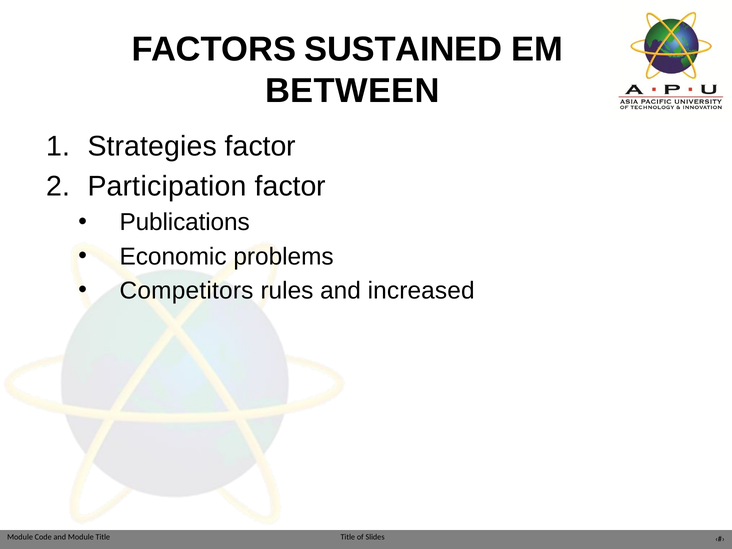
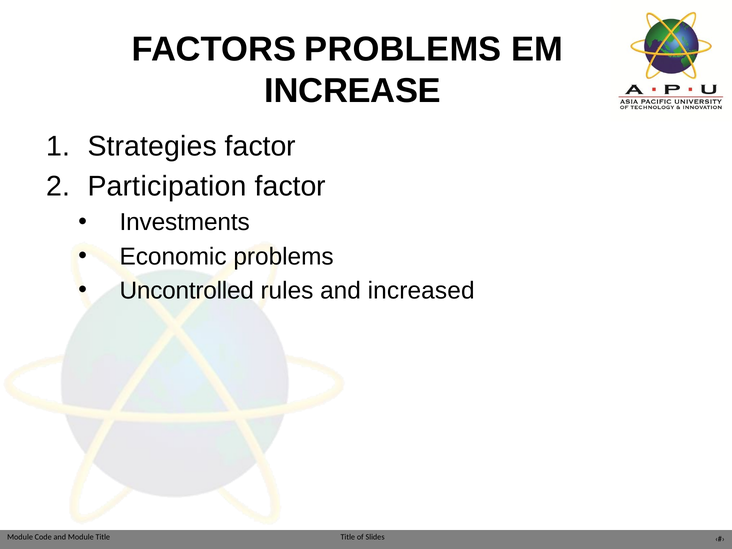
FACTORS SUSTAINED: SUSTAINED -> PROBLEMS (403, 49)
BETWEEN: BETWEEN -> INCREASE (353, 91)
Publications: Publications -> Investments (185, 222)
Competitors: Competitors -> Uncontrolled (187, 291)
